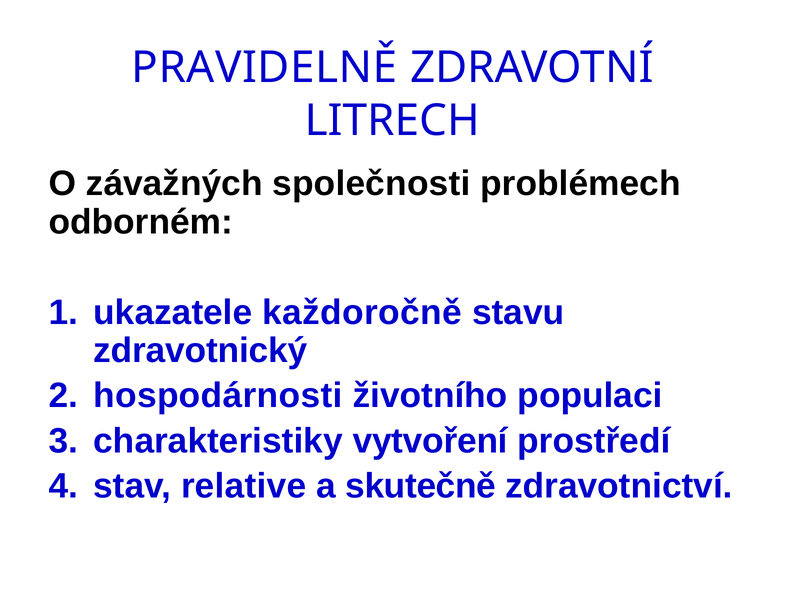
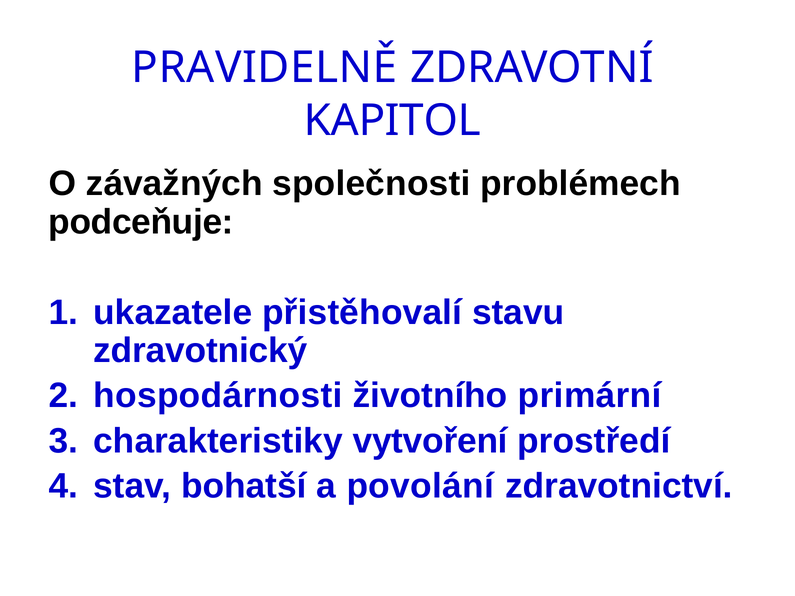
LITRECH: LITRECH -> KAPITOL (392, 121)
odborném: odborném -> podceňuje (141, 222)
každoročně: každoročně -> přistěhovalí (362, 313)
populaci: populaci -> primární (590, 396)
relative: relative -> bohatší (244, 486)
skutečně: skutečně -> povolání (420, 486)
